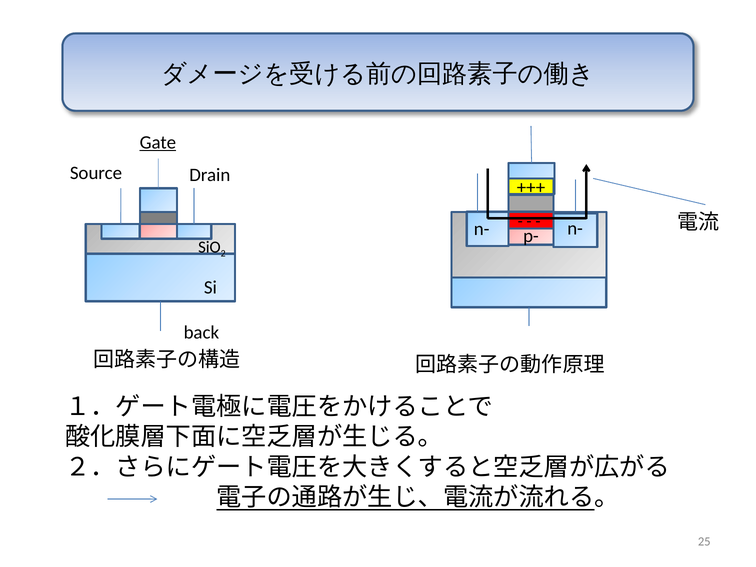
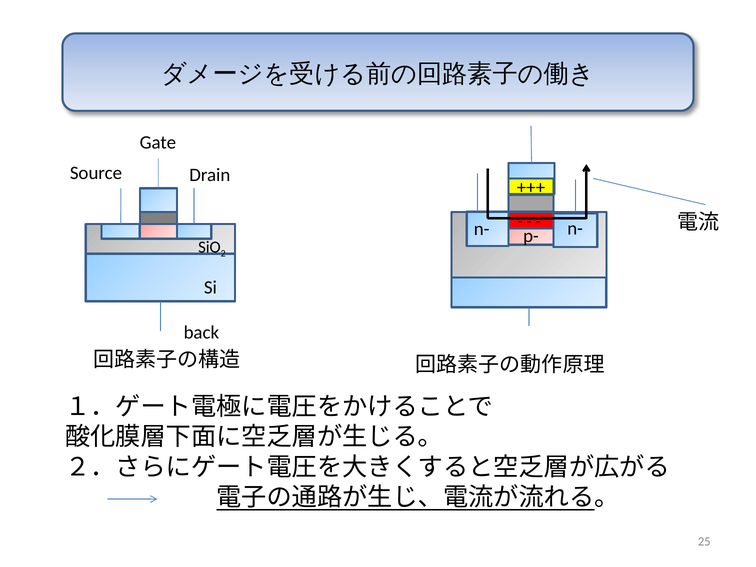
Gate underline: present -> none (158, 142)
